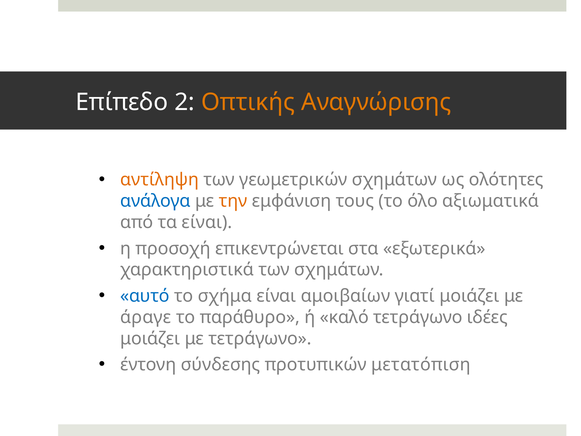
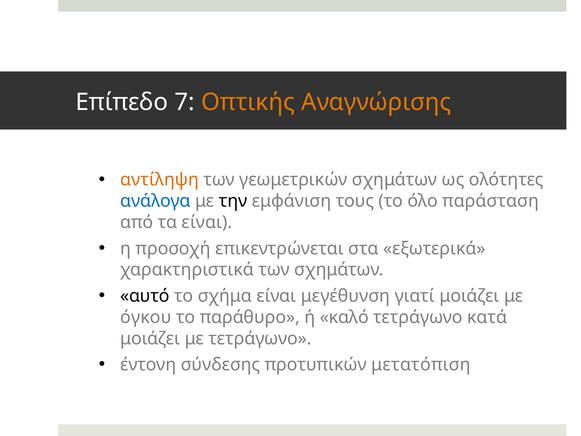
2: 2 -> 7 (185, 102)
την colour: orange -> black (233, 201)
αξιωματικά: αξιωματικά -> παράσταση (491, 201)
αυτό colour: blue -> black (145, 296)
αμοιβαίων: αμοιβαίων -> μεγέθυνση (345, 296)
άραγε: άραγε -> όγκου (146, 317)
ιδέες: ιδέες -> κατά (487, 317)
